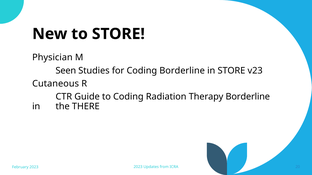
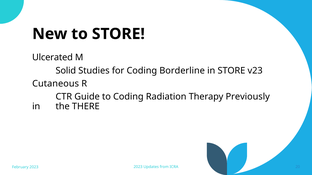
Physician: Physician -> Ulcerated (52, 58)
Seen: Seen -> Solid (66, 71)
Therapy Borderline: Borderline -> Previously (248, 97)
